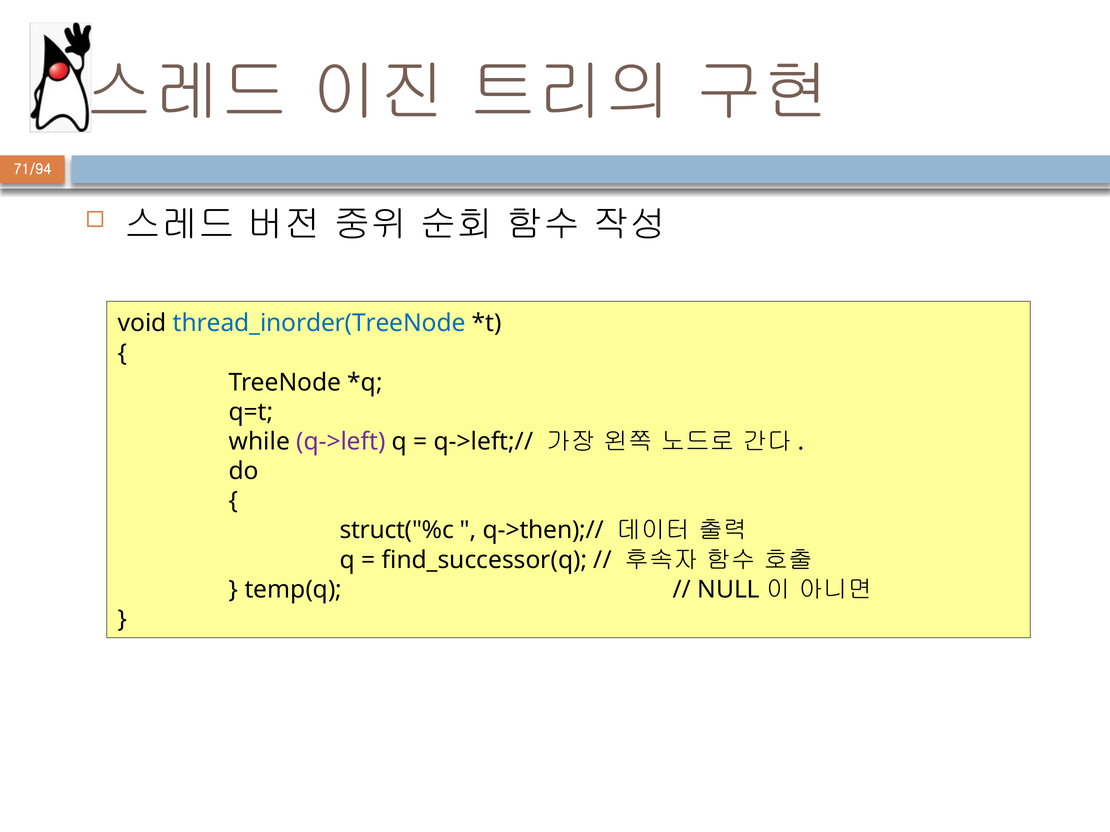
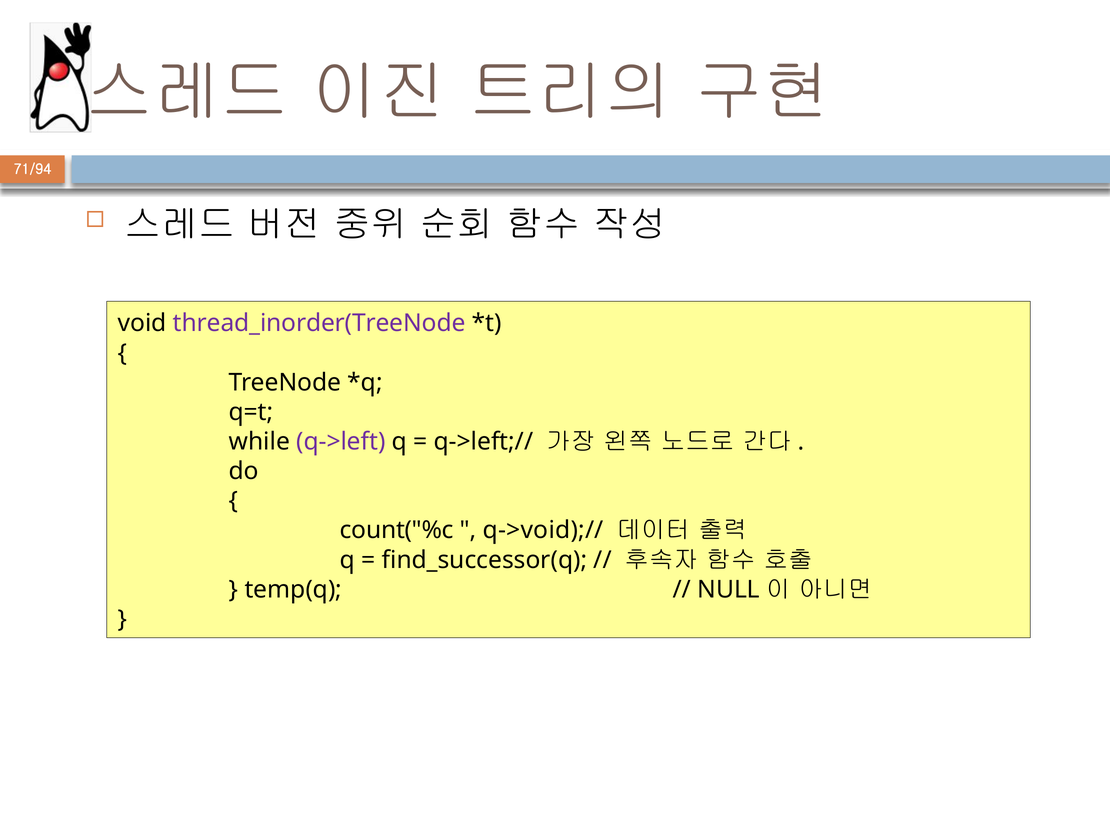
thread_inorder(TreeNode colour: blue -> purple (319, 324)
struct("%c: struct("%c -> count("%c (397, 531)
q->then);//: q->then);// -> q->void);// (543, 531)
